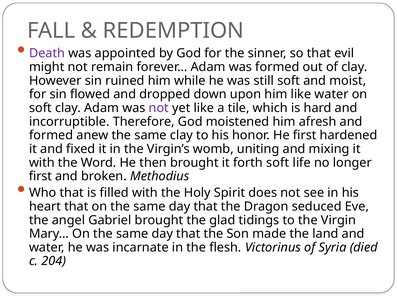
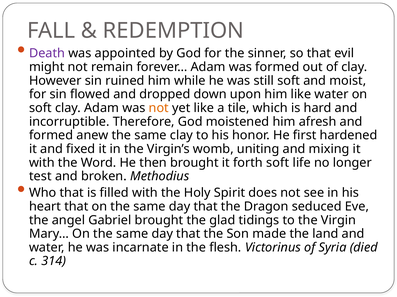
not colour: purple -> orange (159, 108)
first: first -> test (40, 177)
204: 204 -> 314 (54, 262)
